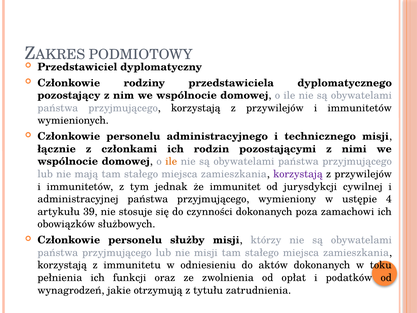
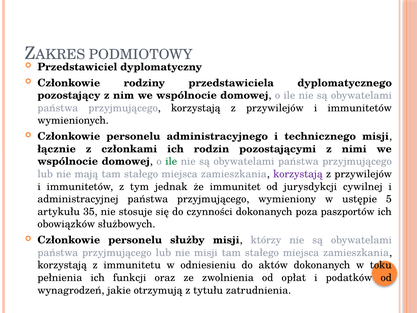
ile colour: orange -> green (171, 161)
4: 4 -> 5 (389, 199)
39: 39 -> 35 (90, 211)
zamachowi: zamachowi -> paszportów (348, 211)
